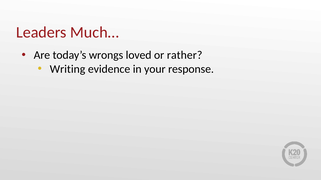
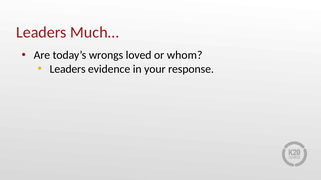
rather: rather -> whom (185, 55)
Writing: Writing -> Leaders (68, 69)
